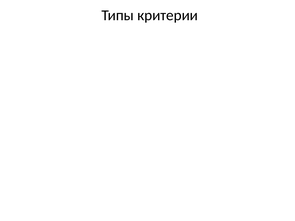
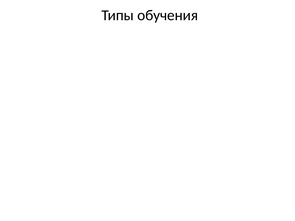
критерии: критерии -> обучения (168, 15)
